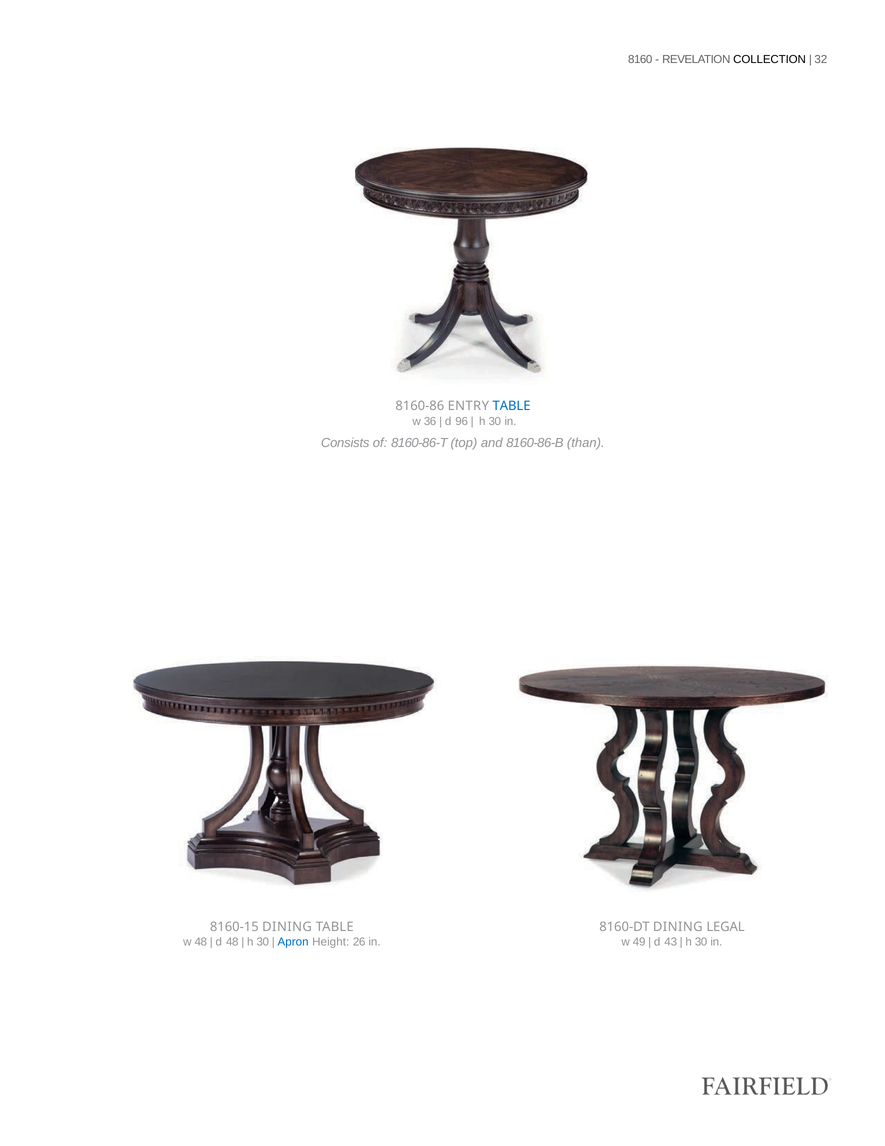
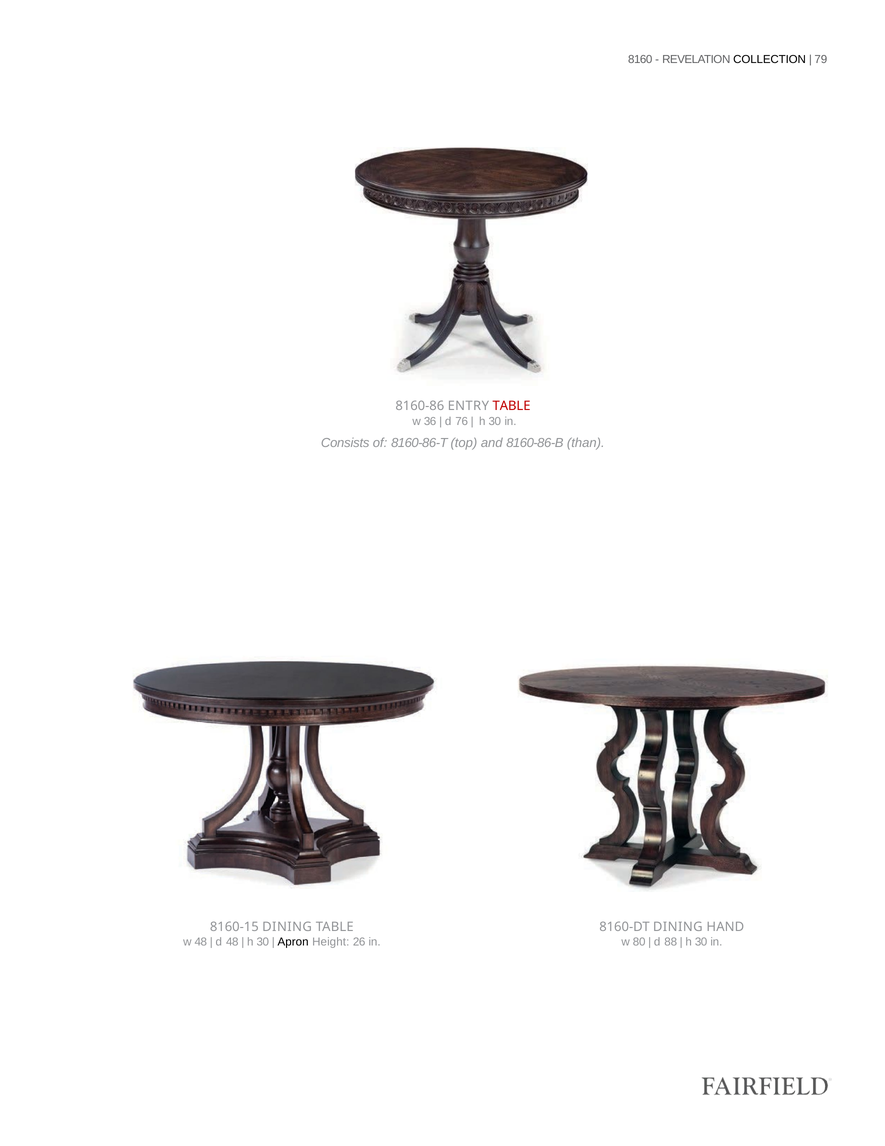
32: 32 -> 79 (821, 59)
TABLE colour: blue -> red (512, 406)
96: 96 -> 76 (462, 421)
LEGAL: LEGAL -> HAND (725, 927)
Apron colour: blue -> black (293, 941)
49: 49 -> 80 (639, 941)
43: 43 -> 88 (671, 941)
